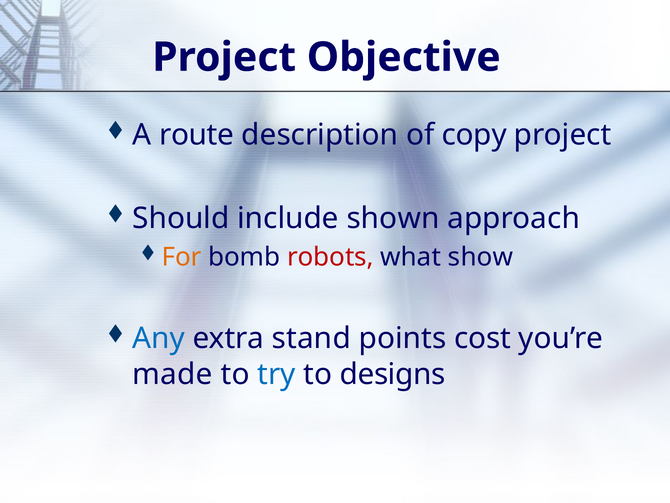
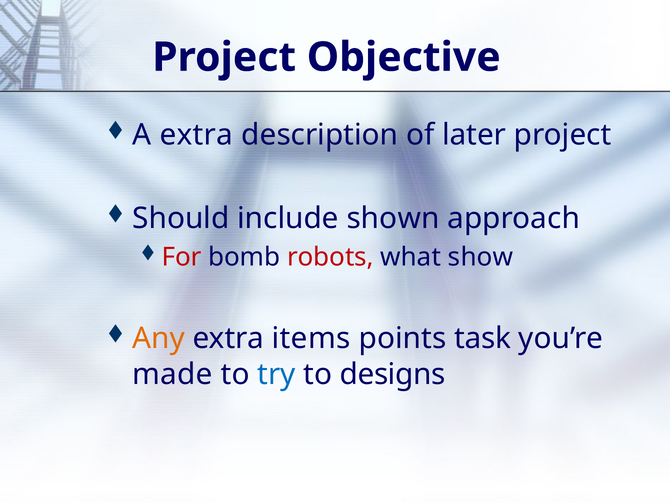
A route: route -> extra (196, 135)
copy: copy -> later (474, 135)
For colour: orange -> red (182, 257)
Any colour: blue -> orange (159, 338)
stand: stand -> items (311, 338)
cost: cost -> task (483, 338)
